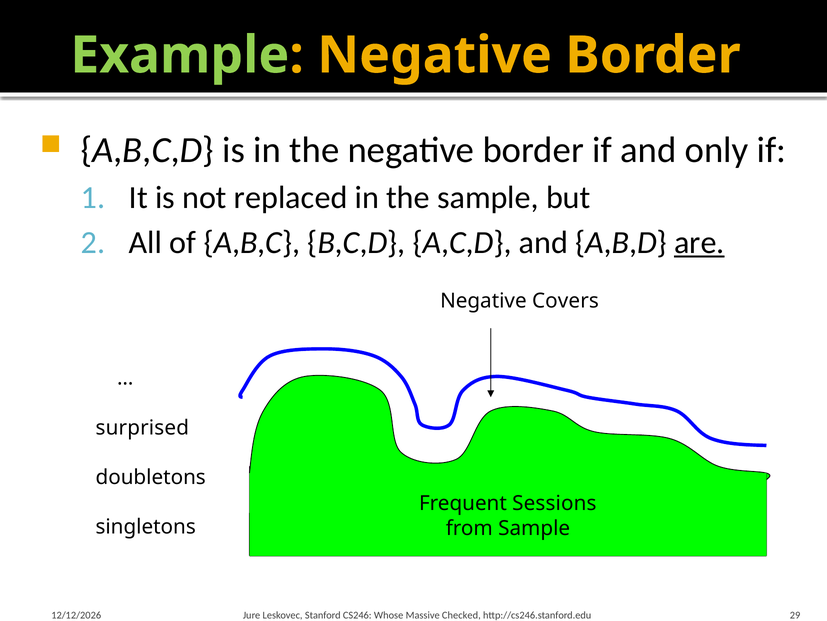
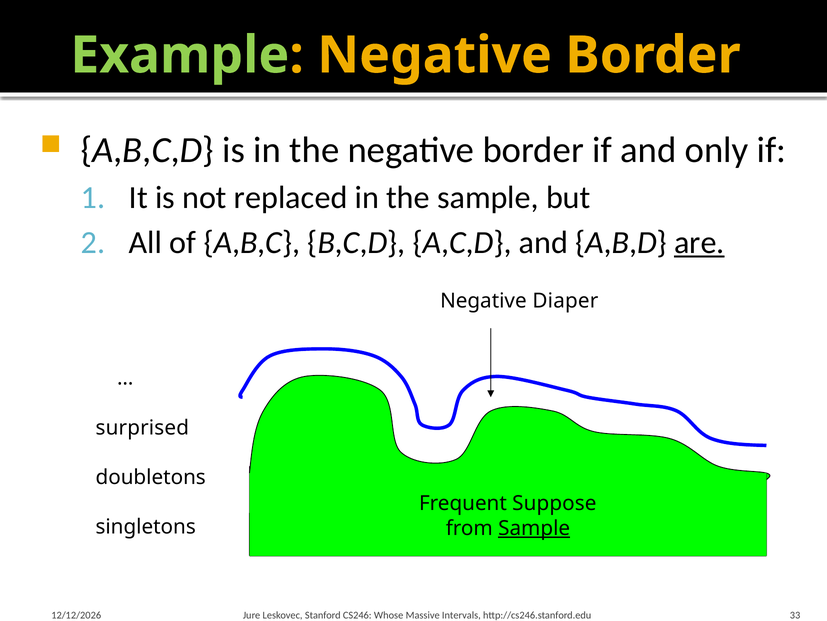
Covers: Covers -> Diaper (565, 300)
Sessions: Sessions -> Suppose (554, 503)
Sample underline: none -> present (534, 528)
Checked: Checked -> Intervals (461, 615)
29: 29 -> 33 (795, 615)
